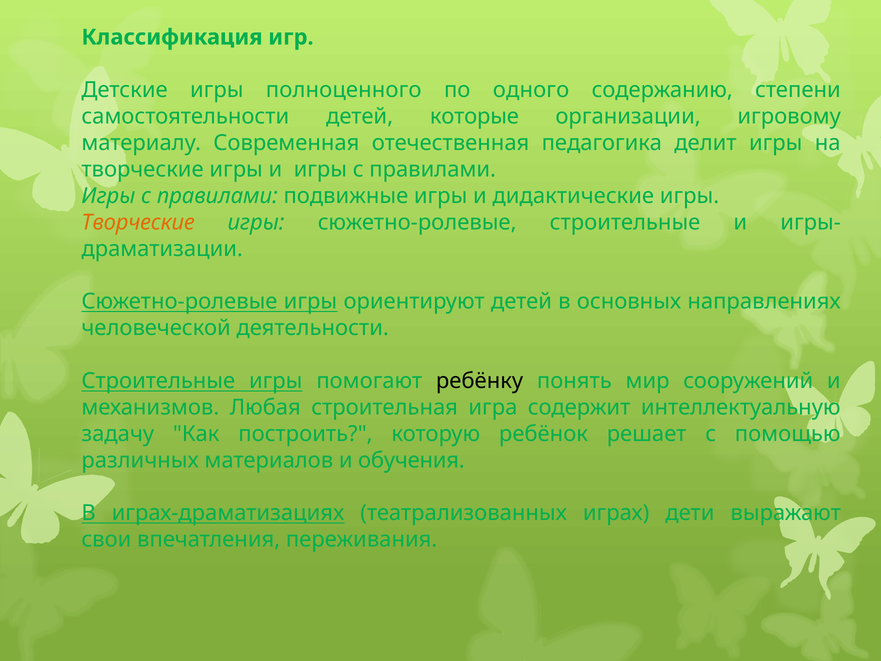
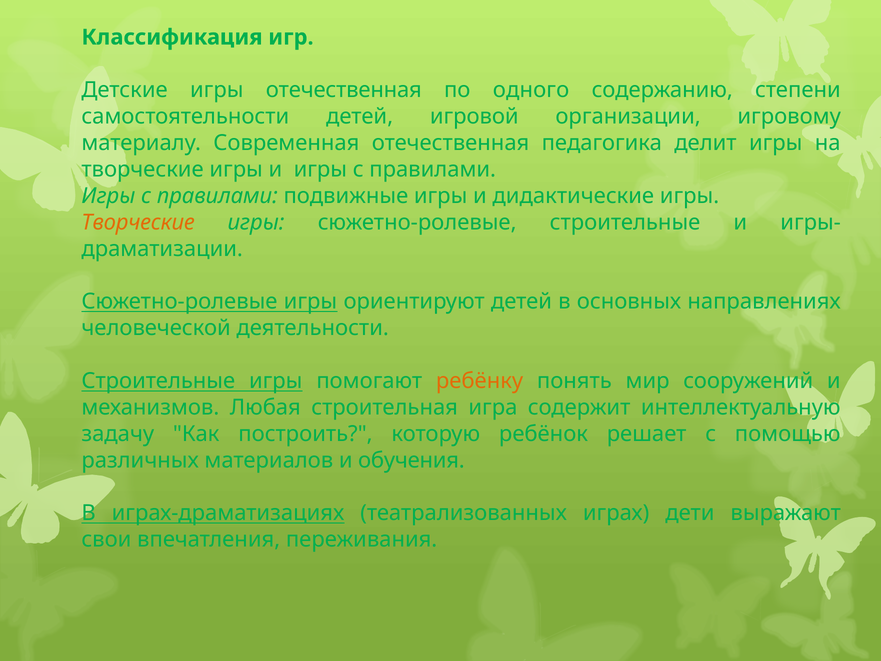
игры полноценного: полноценного -> отечественная (344, 90)
которые: которые -> игровой (474, 117)
ребёнку colour: black -> orange (480, 381)
